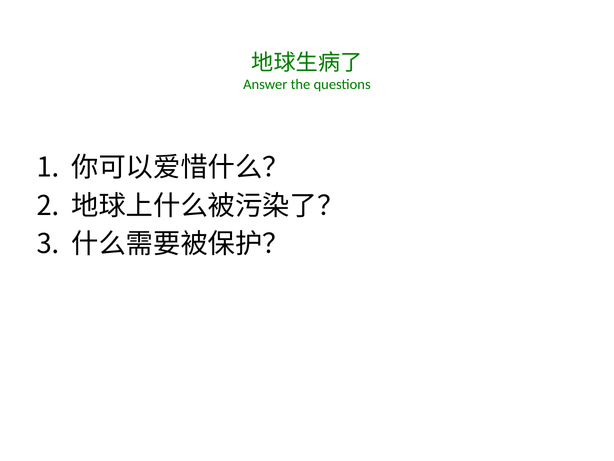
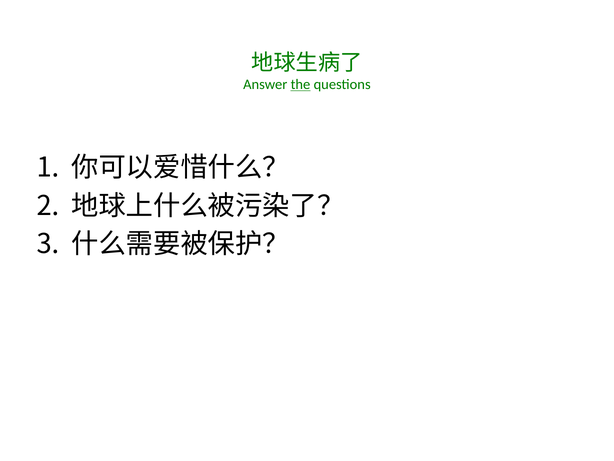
the underline: none -> present (300, 84)
